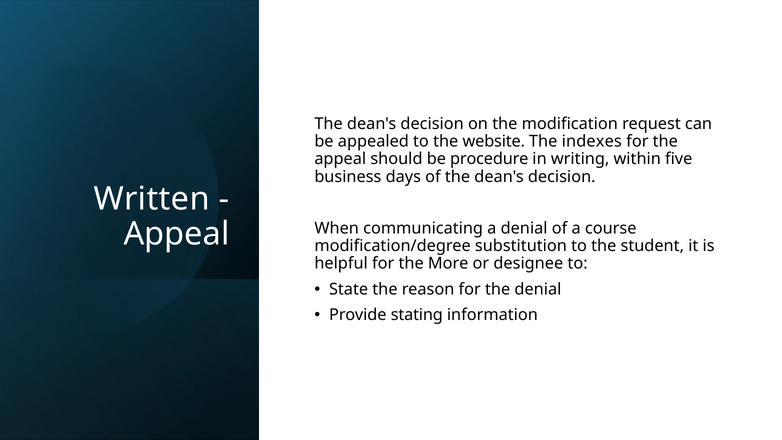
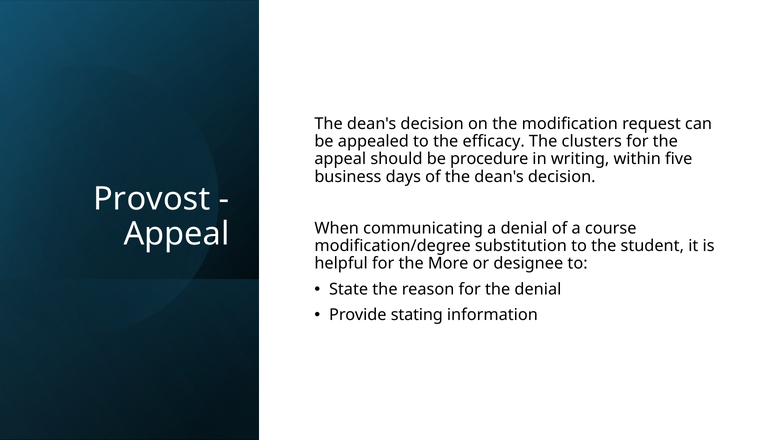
website: website -> efficacy (494, 141)
indexes: indexes -> clusters (592, 141)
Written: Written -> Provost (152, 199)
